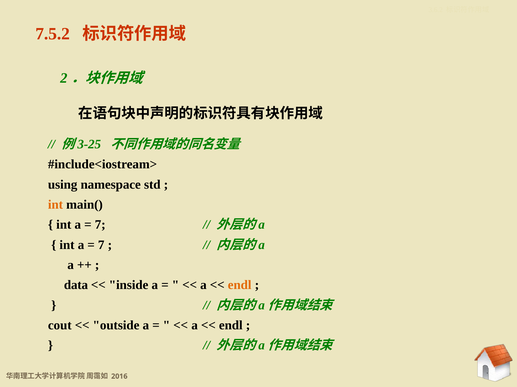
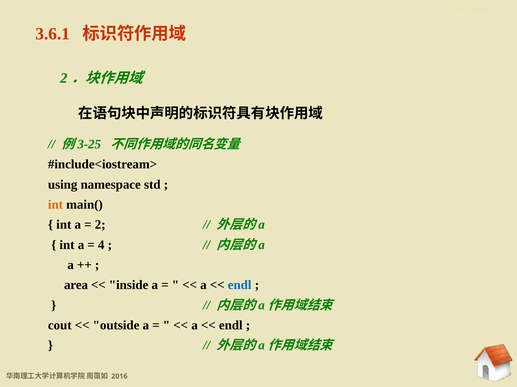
7.5.2: 7.5.2 -> 3.6.1 (53, 34)
7: 7 -> 2 (100, 225)
7: 7 -> 4 (101, 245)
data: data -> area (76, 286)
endl colour: orange -> blue (240, 286)
